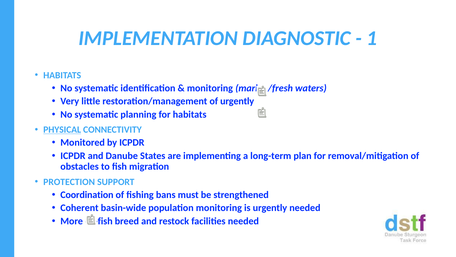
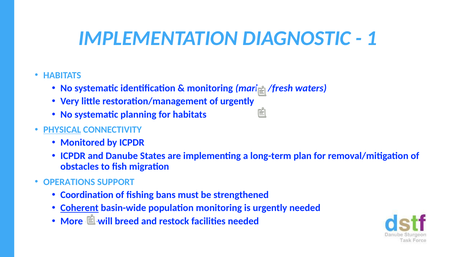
PROTECTION: PROTECTION -> OPERATIONS (69, 182)
Coherent underline: none -> present (80, 208)
ex-fish: ex-fish -> ex-will (99, 221)
